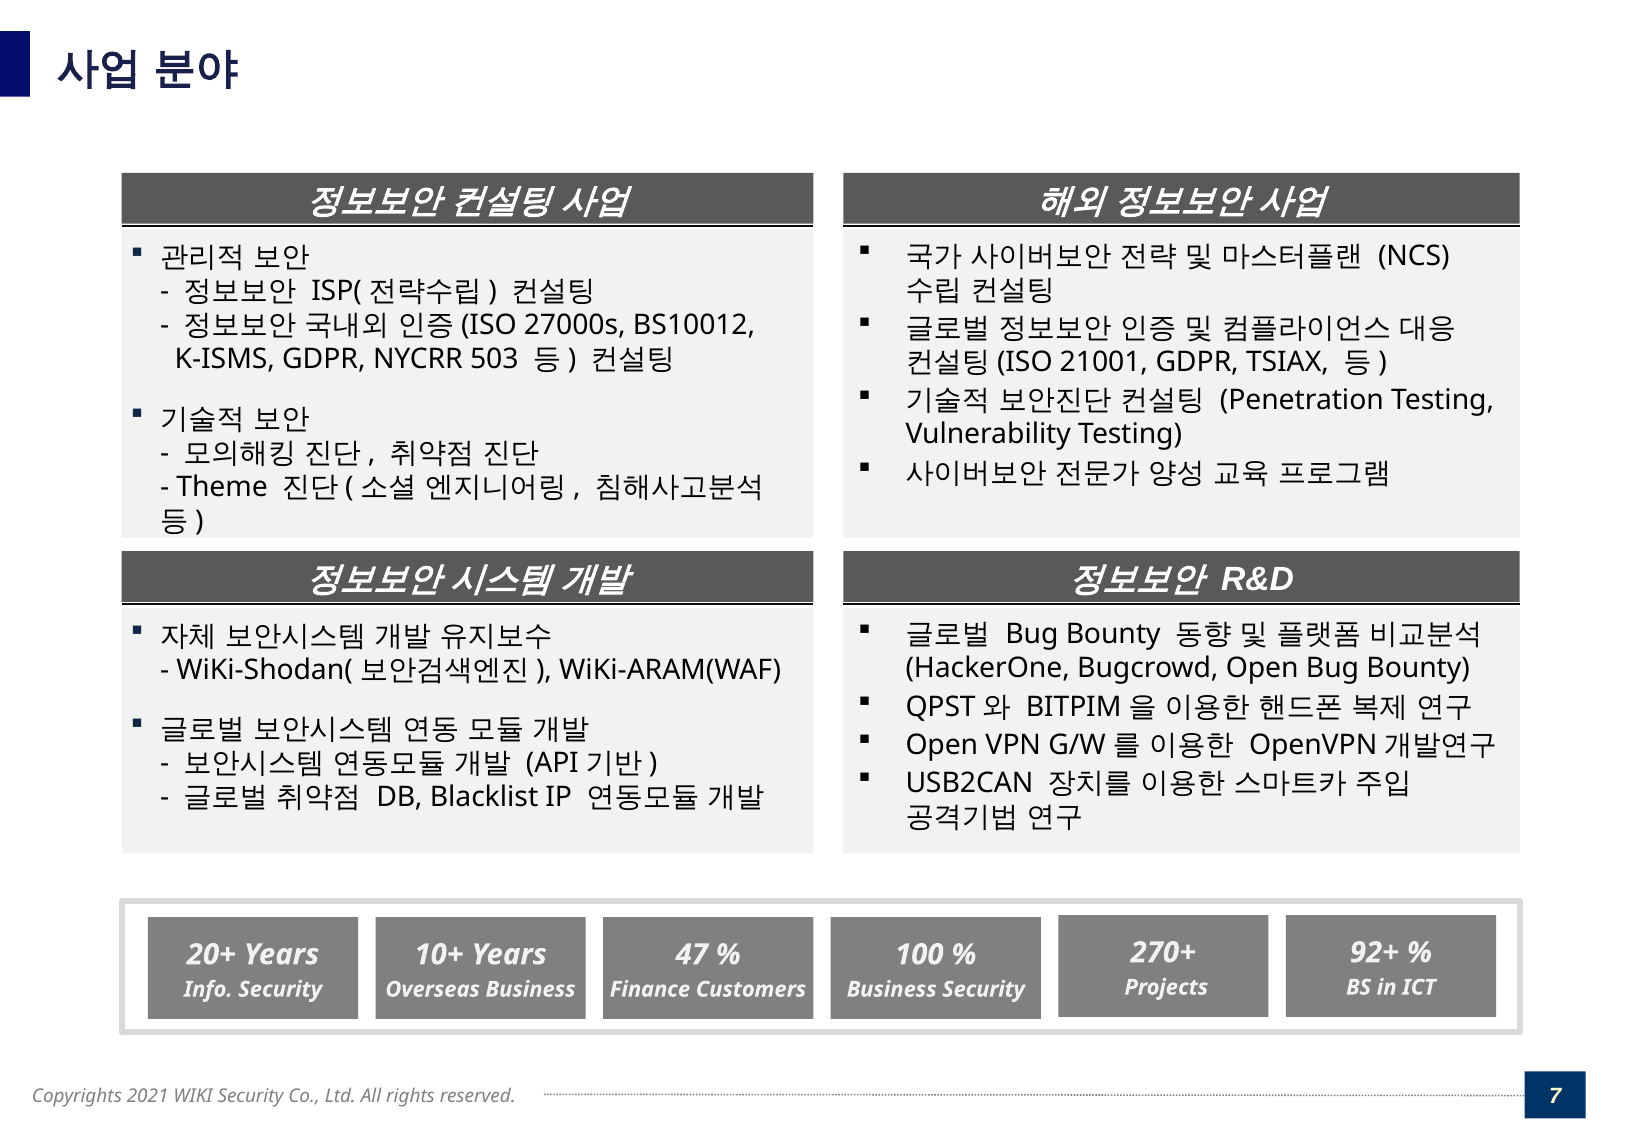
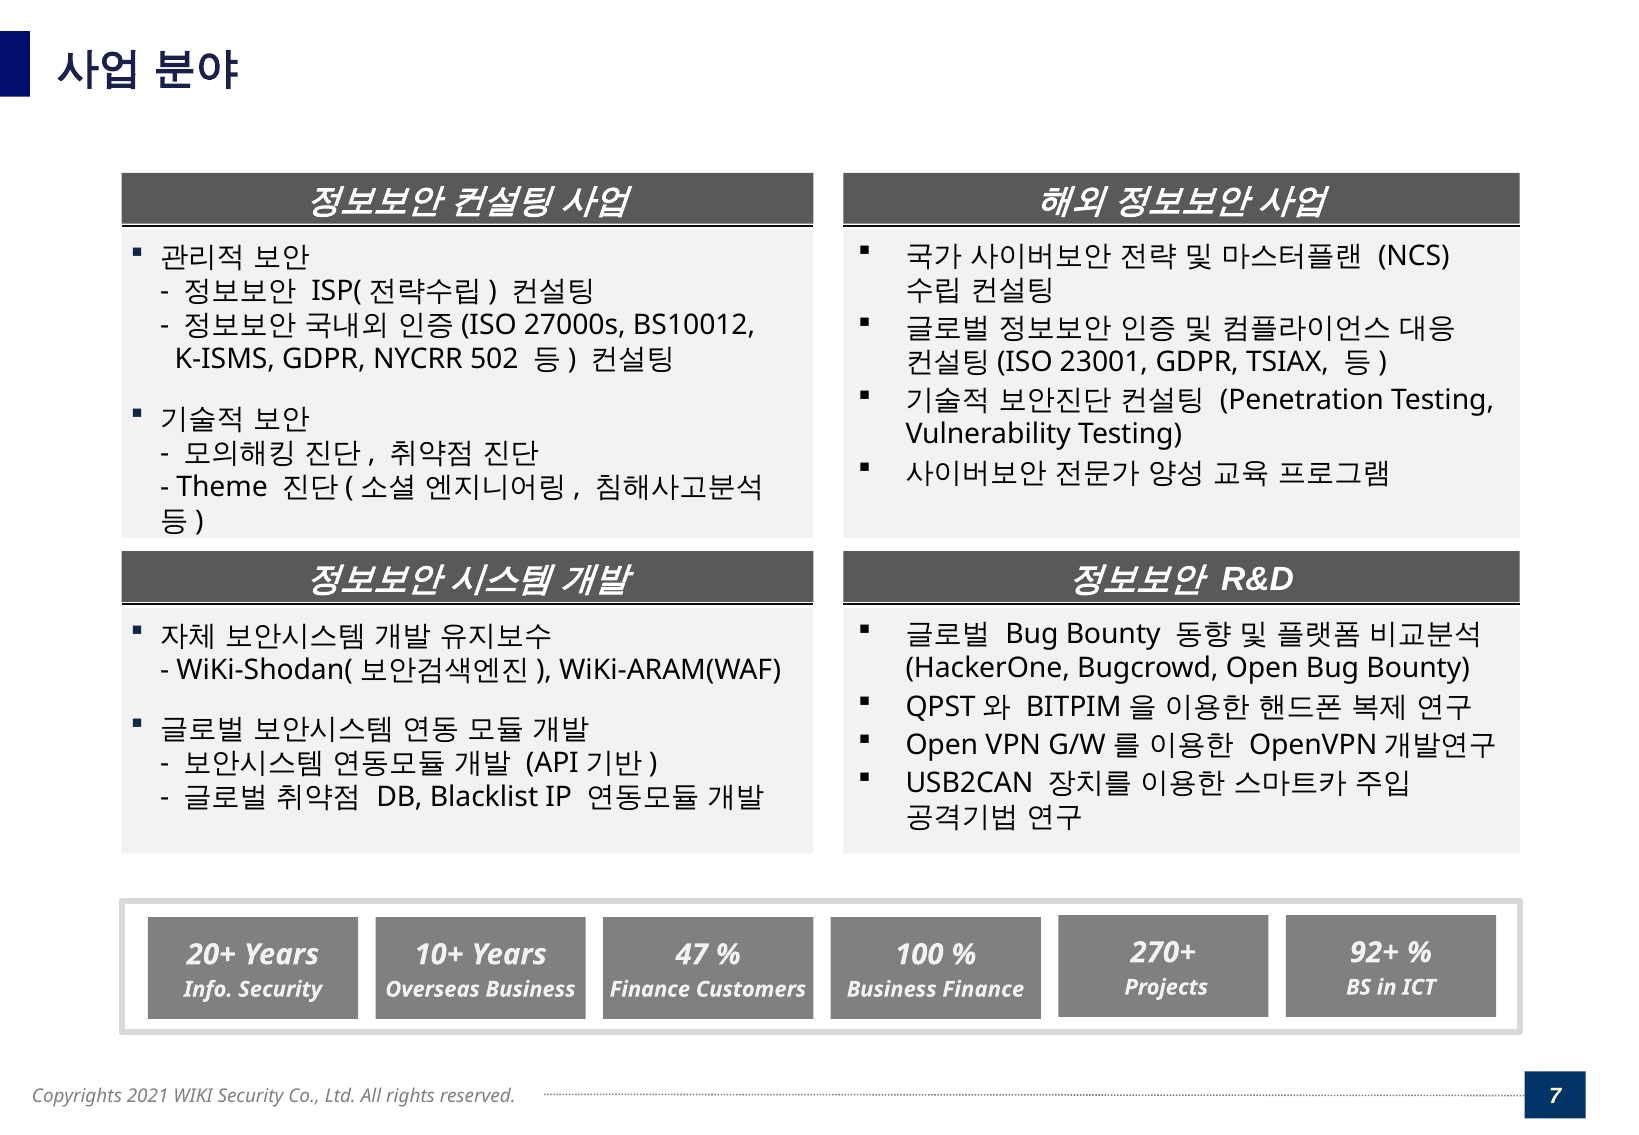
503: 503 -> 502 (494, 359)
21001: 21001 -> 23001 (1104, 362)
Business Security: Security -> Finance (983, 989)
